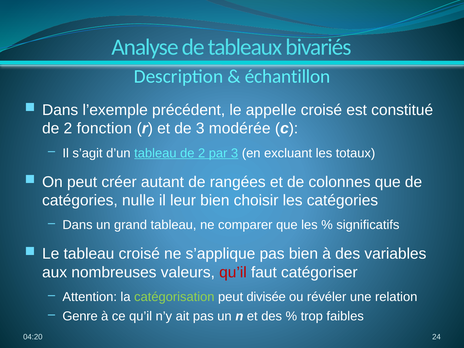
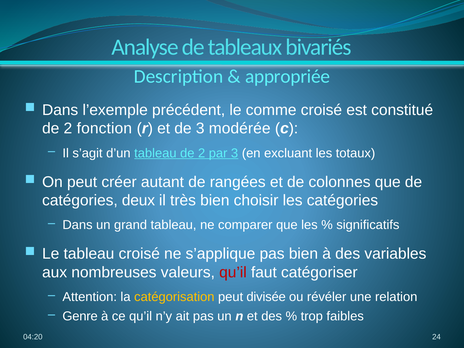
échantillon: échantillon -> appropriée (288, 77)
appelle: appelle -> comme (271, 110)
nulle: nulle -> deux (138, 200)
leur: leur -> très (183, 200)
catégorisation colour: light green -> yellow (174, 297)
